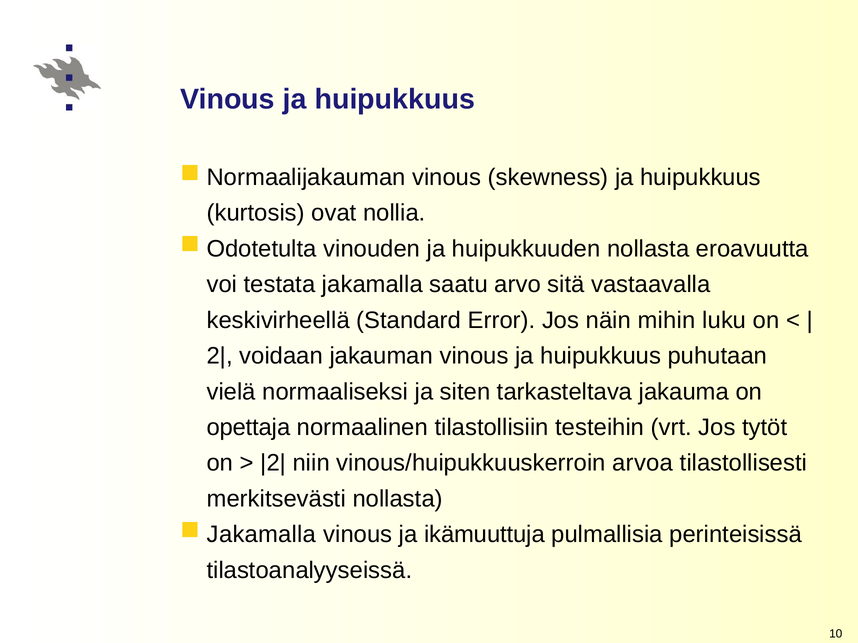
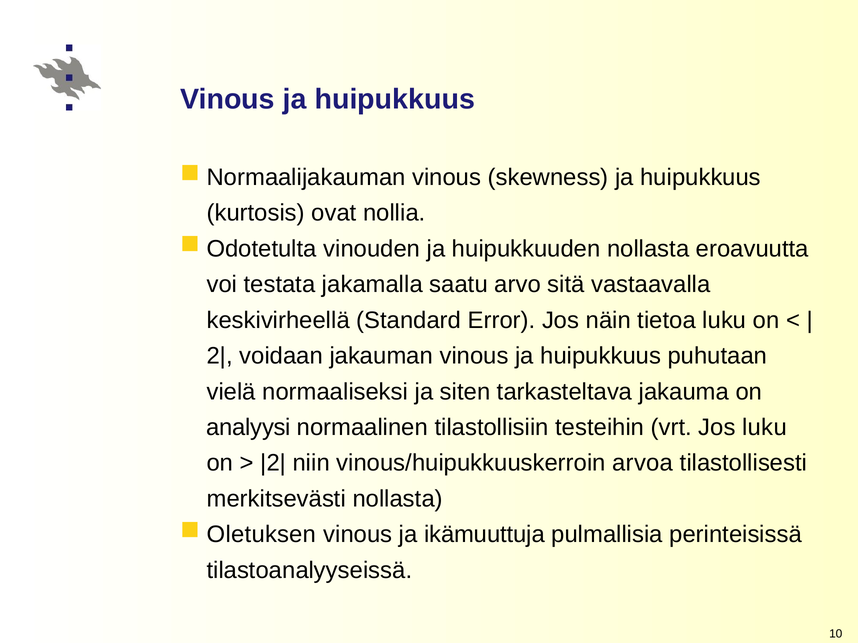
mihin: mihin -> tietoa (667, 321)
opettaja: opettaja -> analyysi (249, 428)
Jos tytöt: tytöt -> luku (765, 428)
Jakamalla: Jakamalla -> Oletuksen (262, 535)
